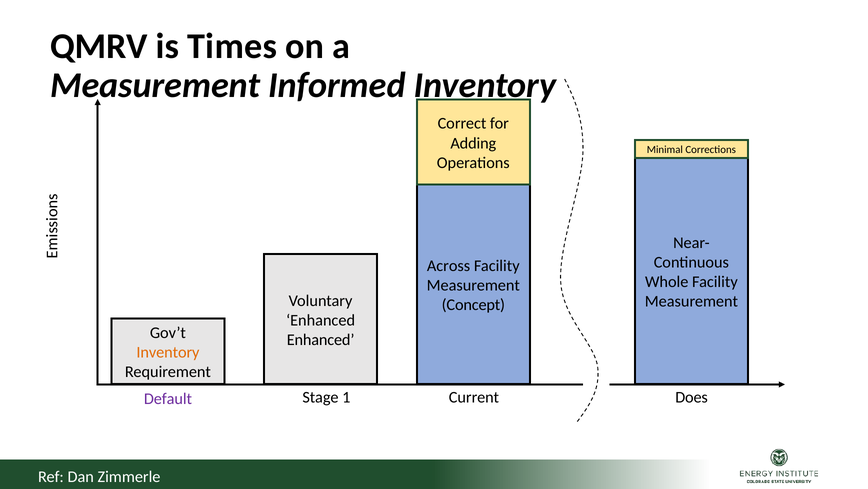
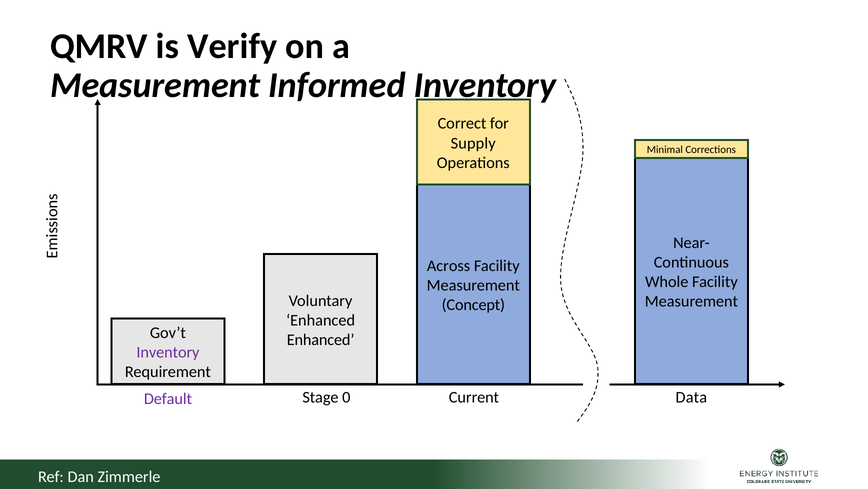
Times: Times -> Verify (232, 46)
Adding: Adding -> Supply (473, 143)
Inventory colour: orange -> purple (168, 352)
Does: Does -> Data (691, 397)
1: 1 -> 0 (346, 397)
